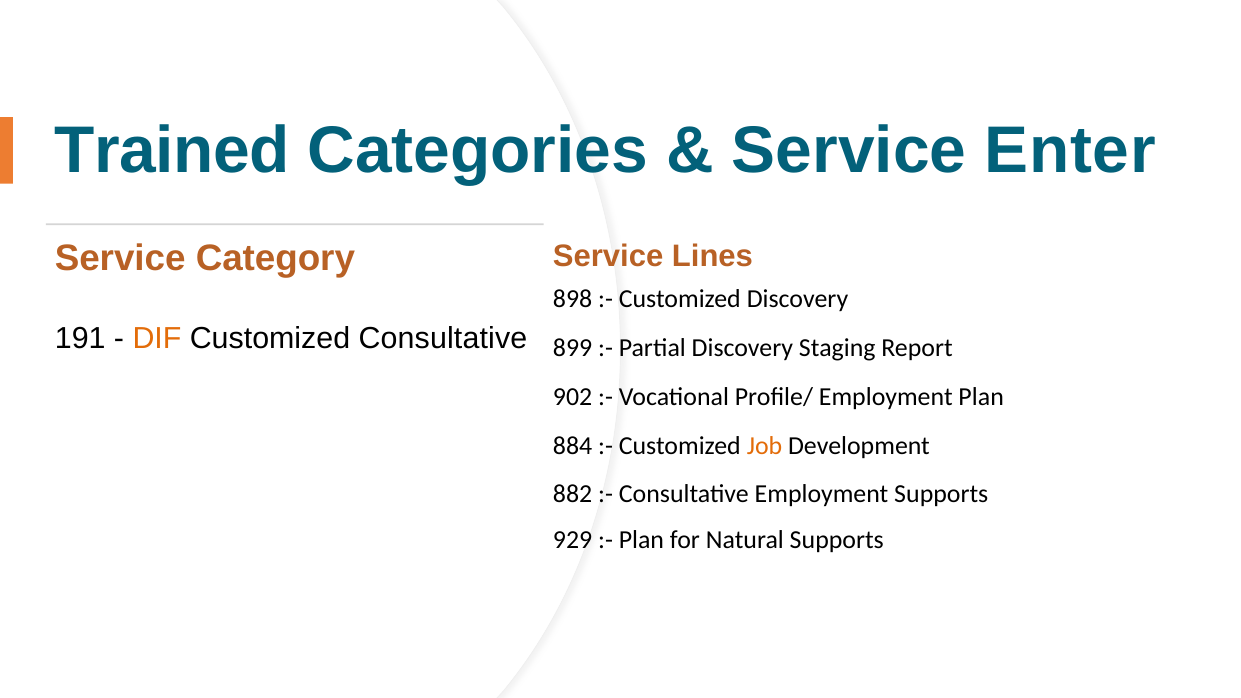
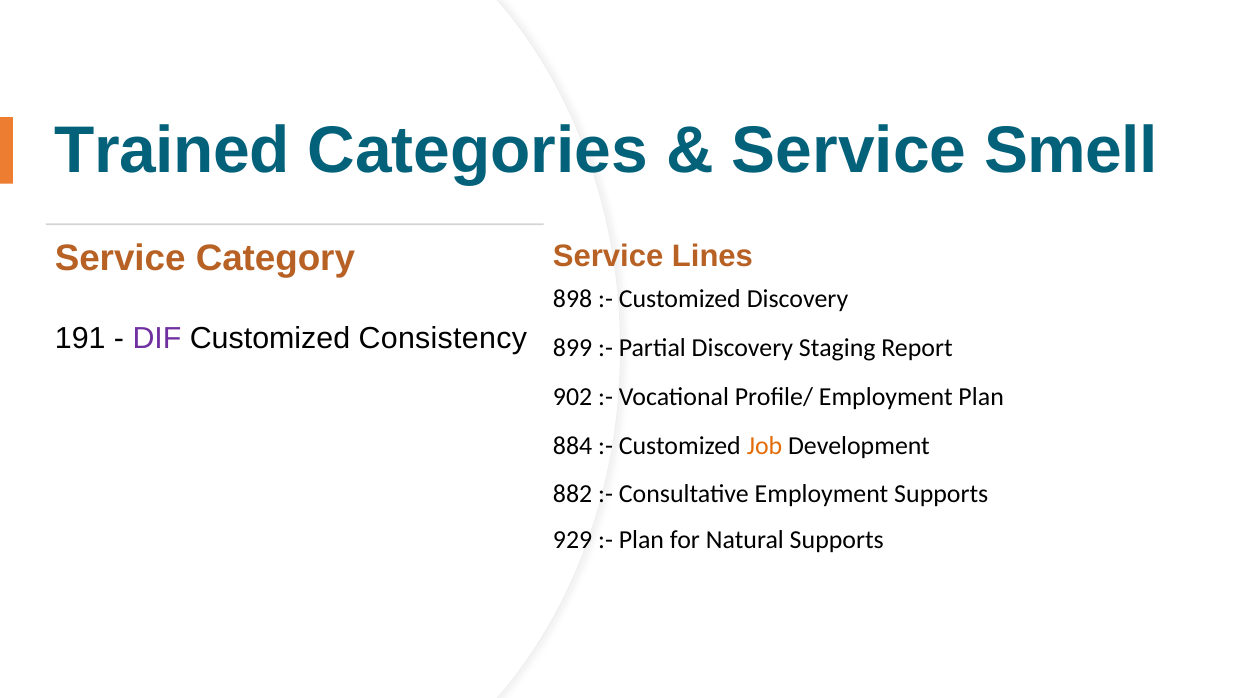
Enter: Enter -> Smell (1071, 150)
DIF colour: orange -> purple (157, 339)
Customized Consultative: Consultative -> Consistency (443, 339)
